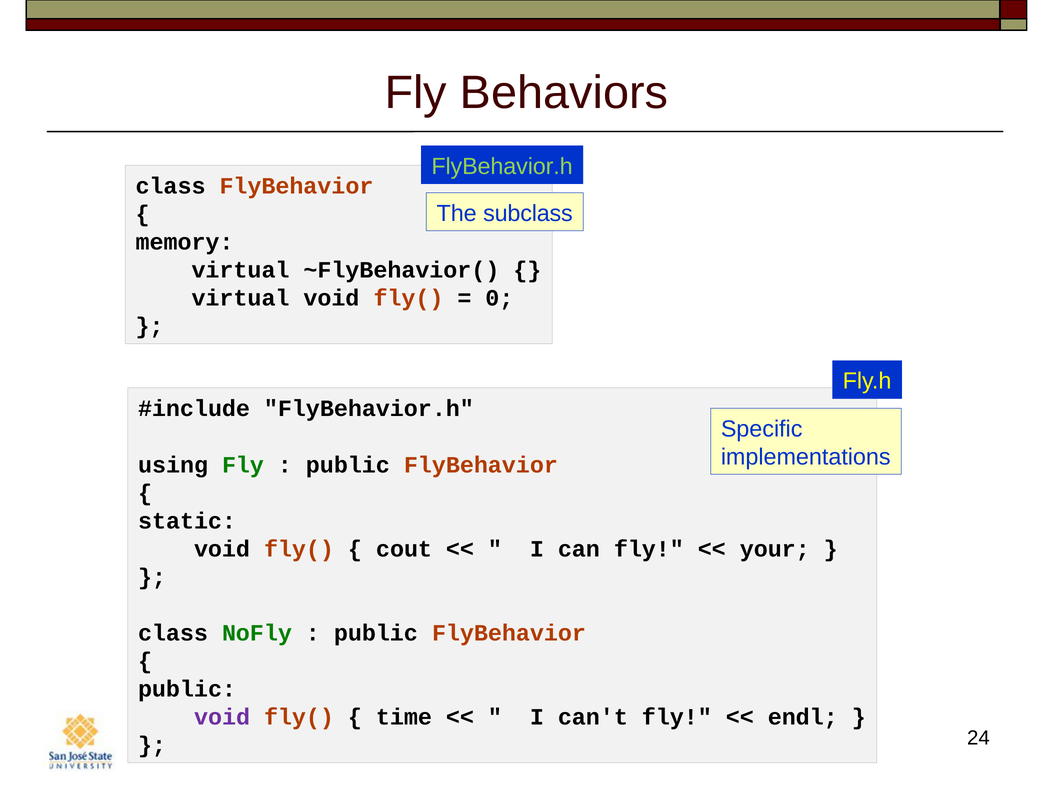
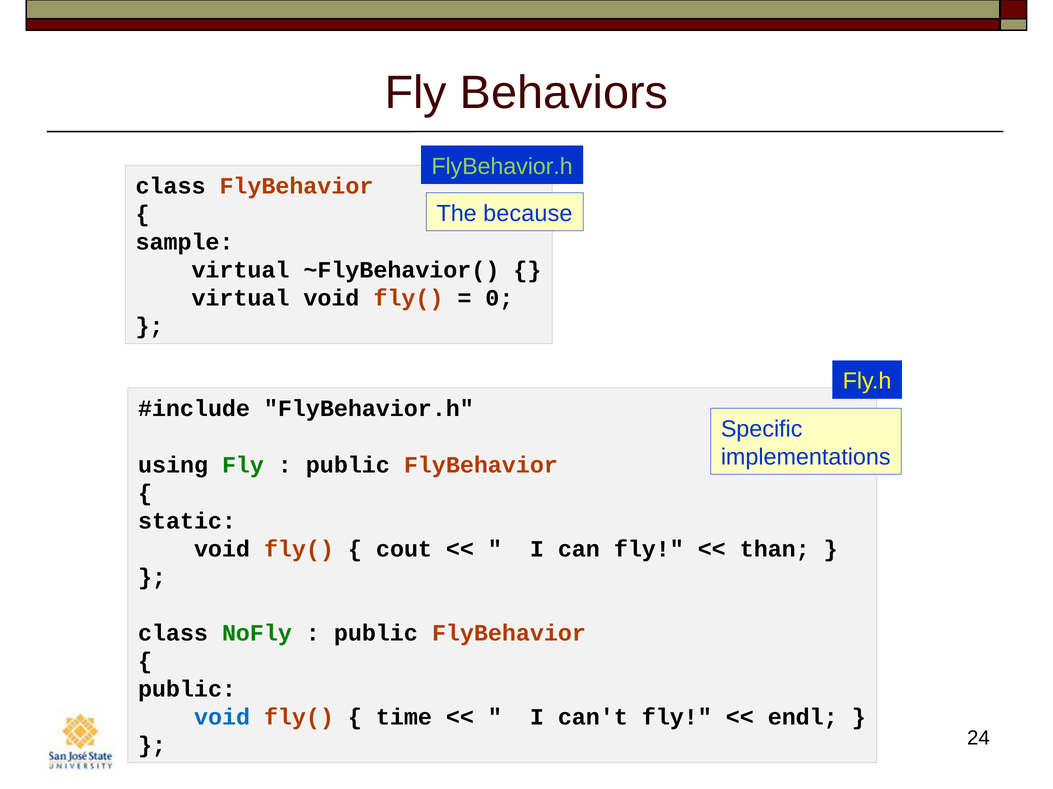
subclass: subclass -> because (528, 214)
memory: memory -> sample (185, 242)
your: your -> than (775, 550)
void colour: purple -> blue (222, 718)
